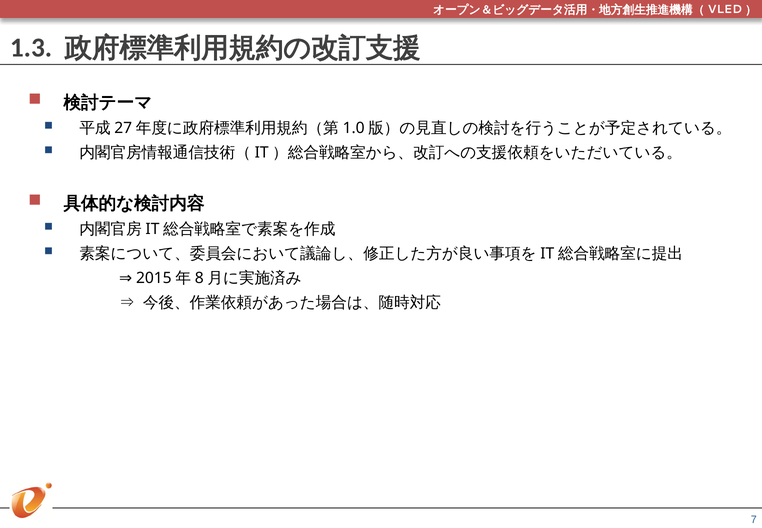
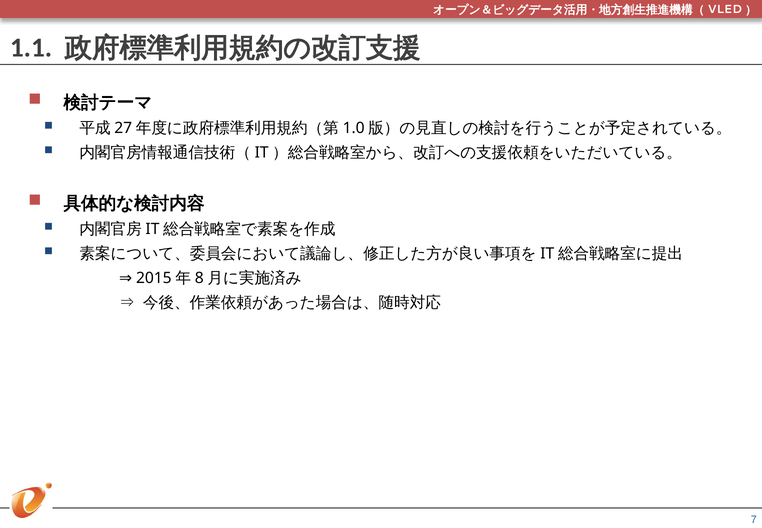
1.3: 1.3 -> 1.1 (31, 48)
